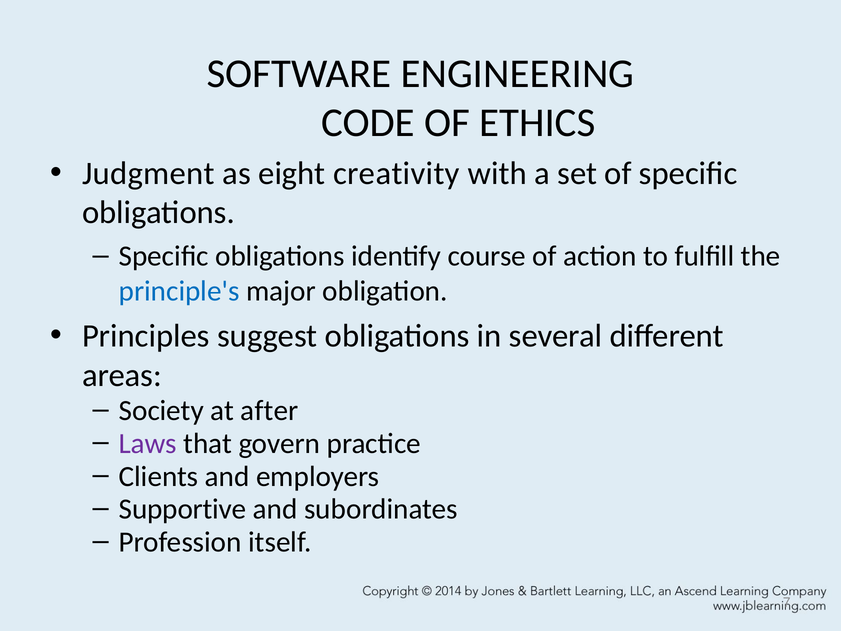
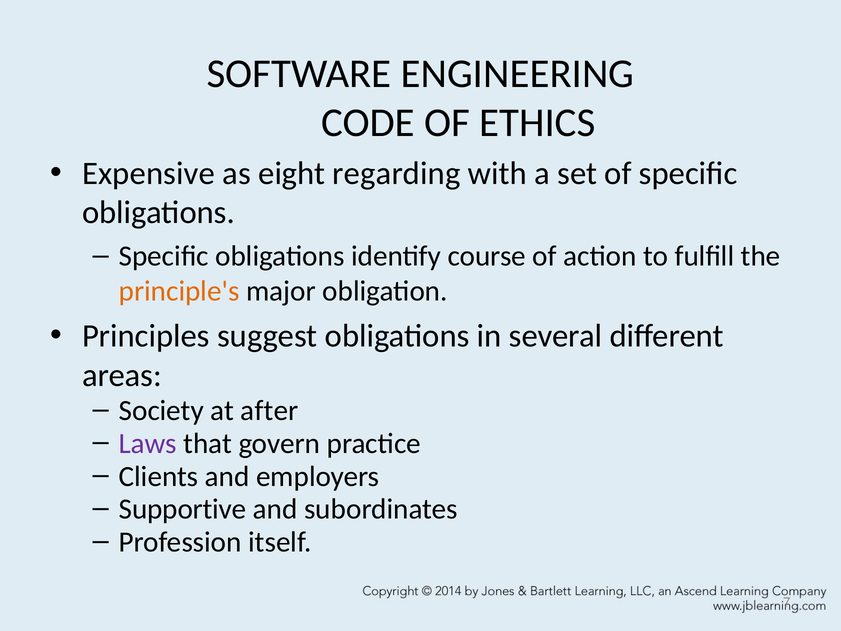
Judgment: Judgment -> Expensive (148, 173)
creativity: creativity -> regarding (396, 173)
principle's colour: blue -> orange (179, 291)
